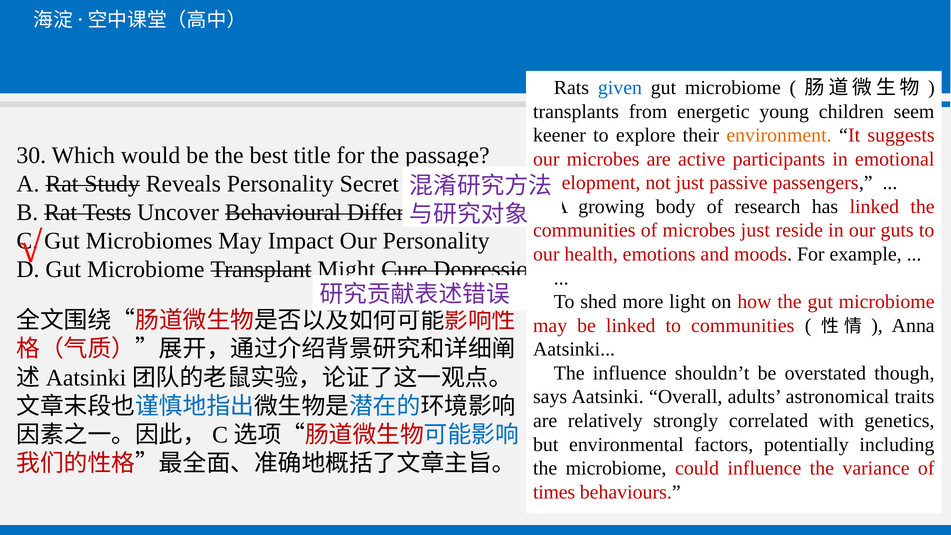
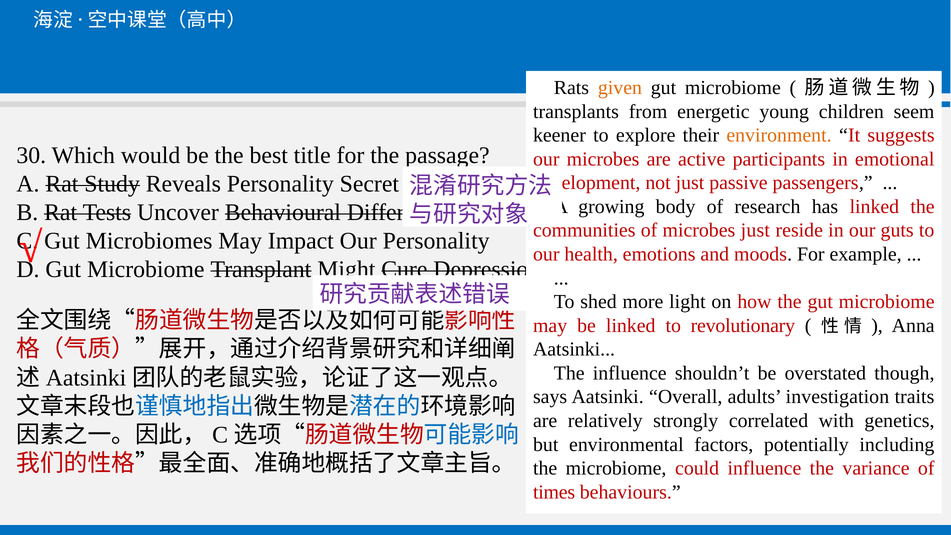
given colour: blue -> orange (620, 88)
to communities: communities -> revolutionary (743, 326)
astronomical: astronomical -> investigation (837, 397)
